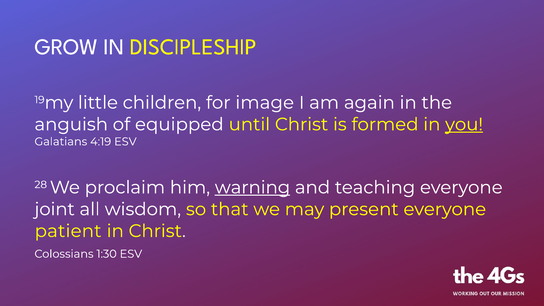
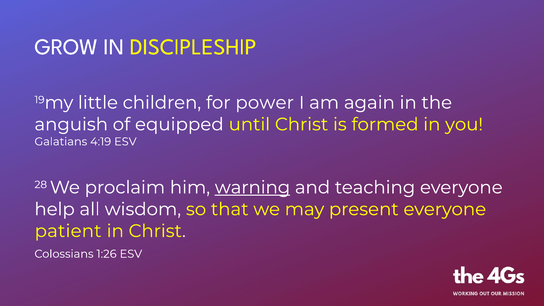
image: image -> power (265, 103)
you underline: present -> none (464, 124)
joint: joint -> help (55, 209)
1:30: 1:30 -> 1:26 (107, 254)
